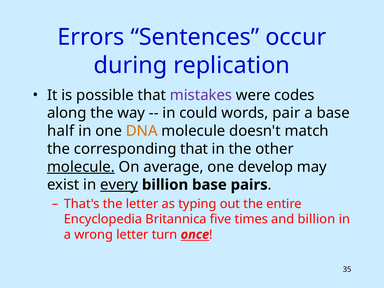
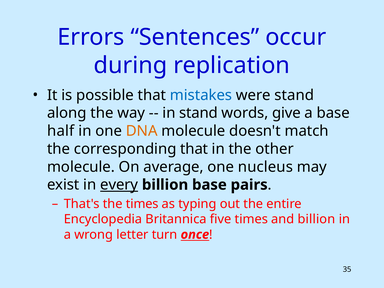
mistakes colour: purple -> blue (201, 95)
were codes: codes -> stand (294, 95)
in could: could -> stand (199, 113)
pair: pair -> give (286, 113)
molecule underline: present -> none (81, 167)
develop: develop -> nucleus (265, 167)
the letter: letter -> times (142, 204)
